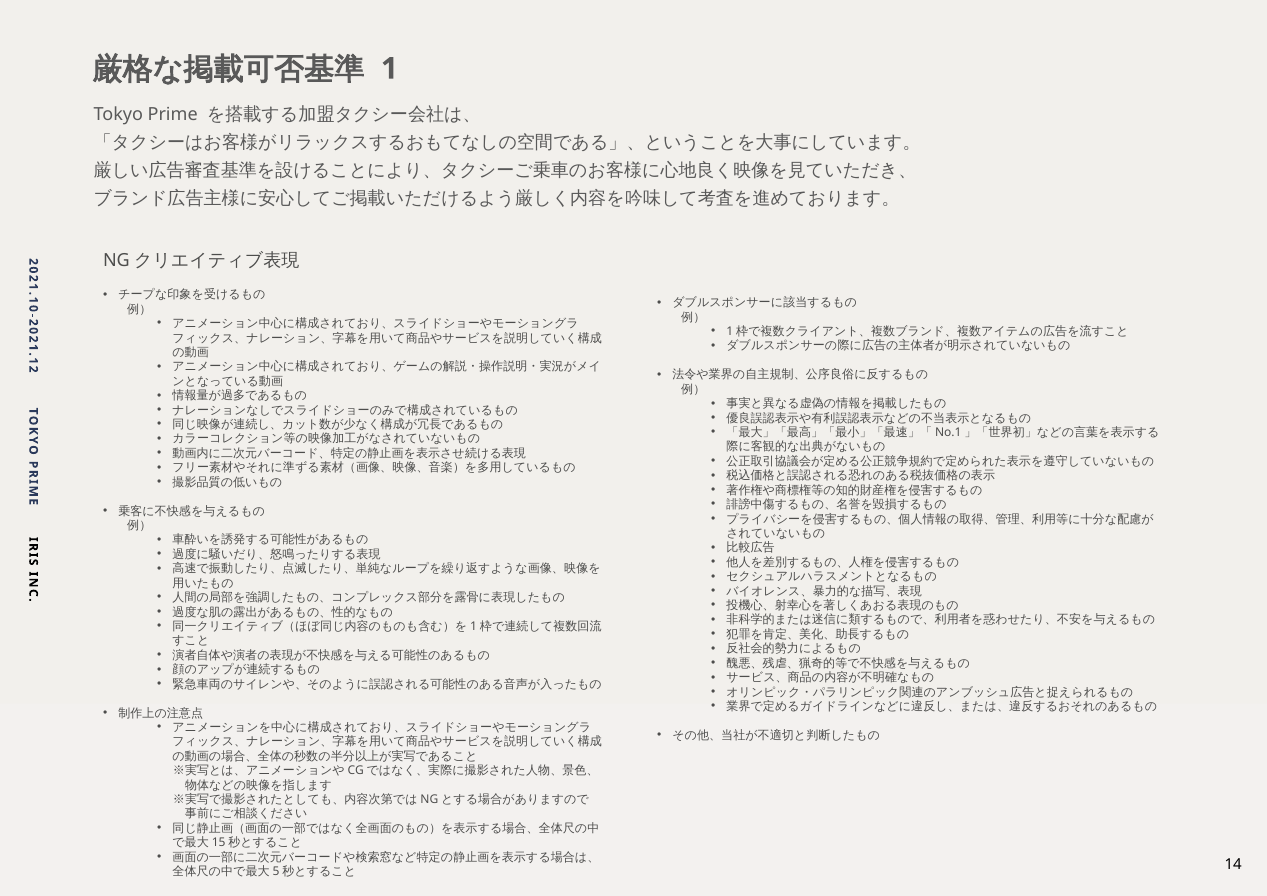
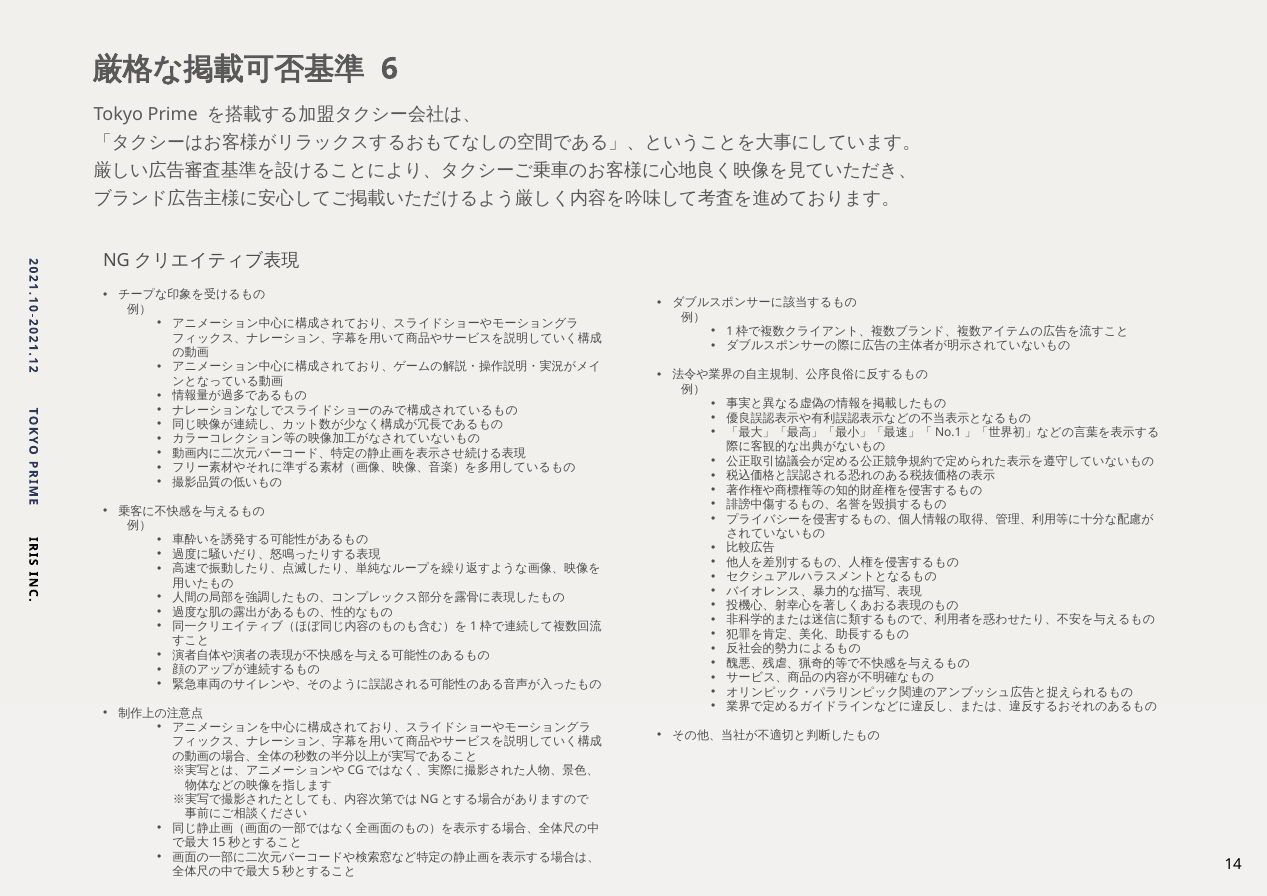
1: 1 -> 6 (389, 69)
